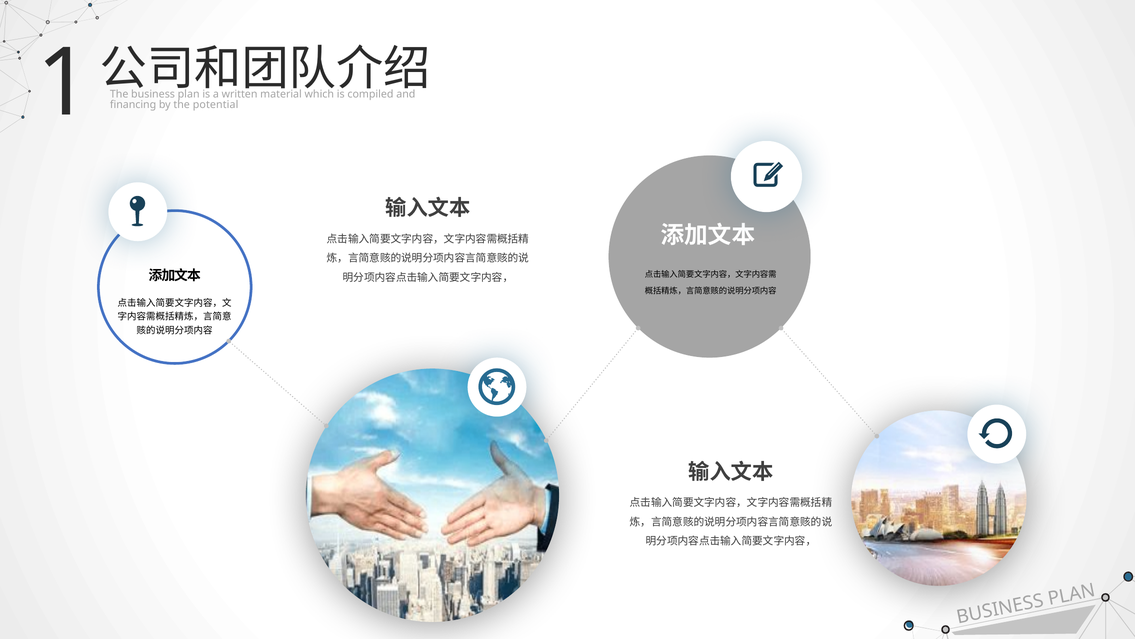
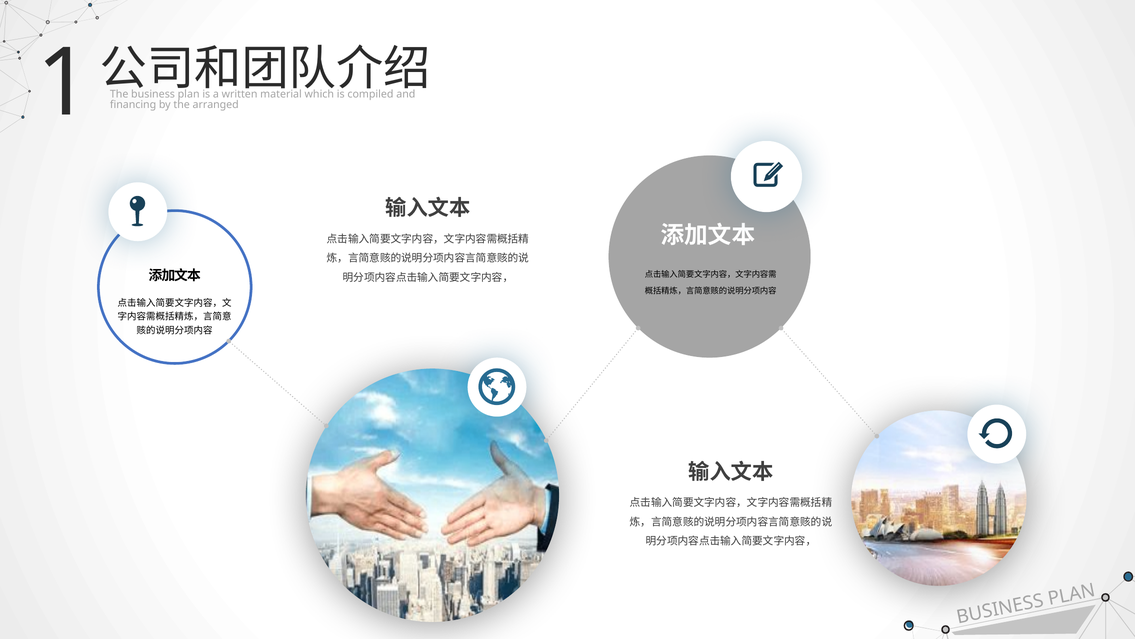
potential: potential -> arranged (216, 105)
